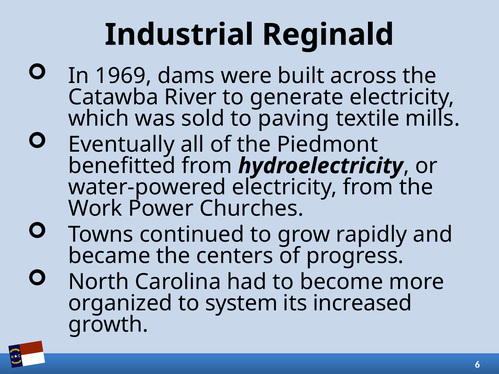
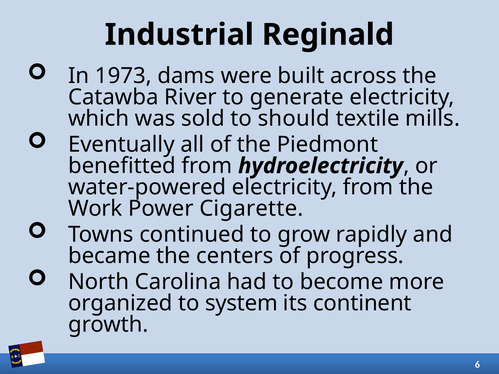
1969: 1969 -> 1973 (123, 76)
paving: paving -> should (294, 119)
Churches: Churches -> Cigarette (251, 209)
increased: increased -> continent (362, 303)
